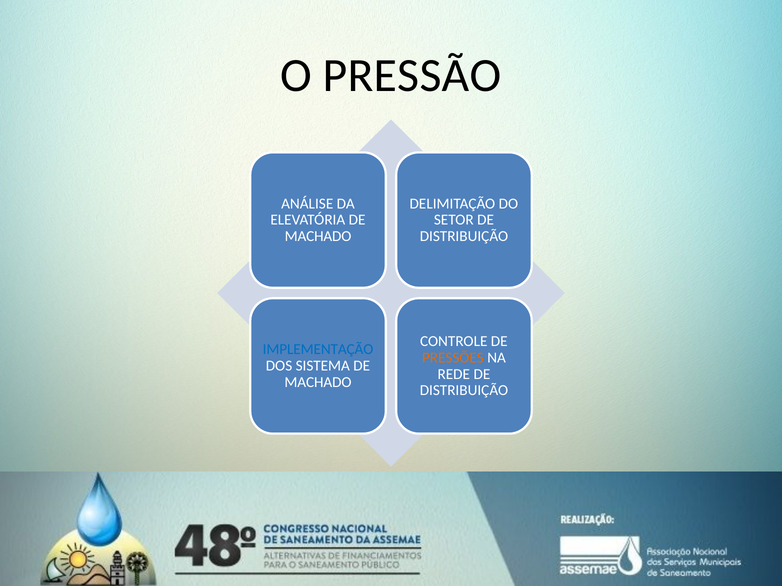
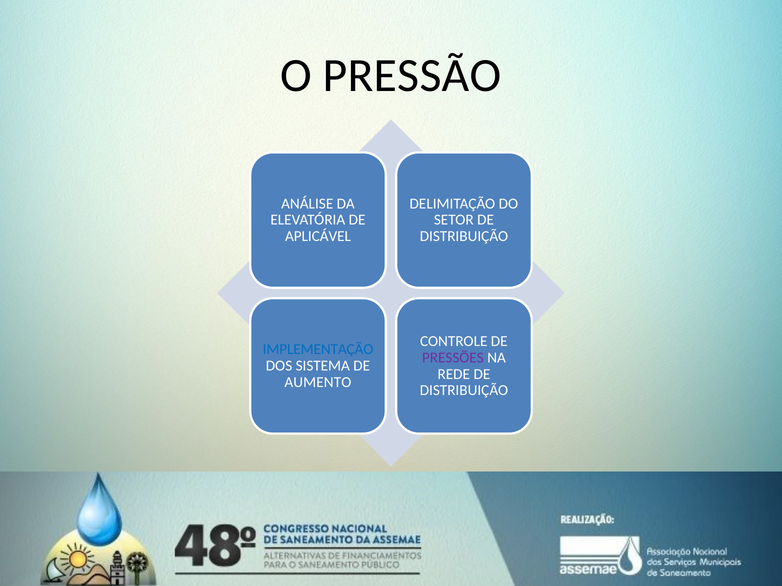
MACHADO: MACHADO -> APLICÁVEL (318, 237)
PRESSÕES colour: orange -> purple (453, 358)
MACHADO: MACHADO -> AUMENTO (318, 383)
